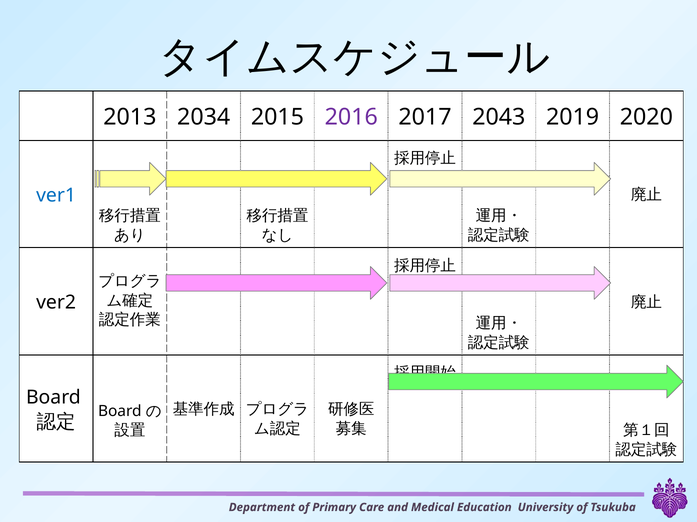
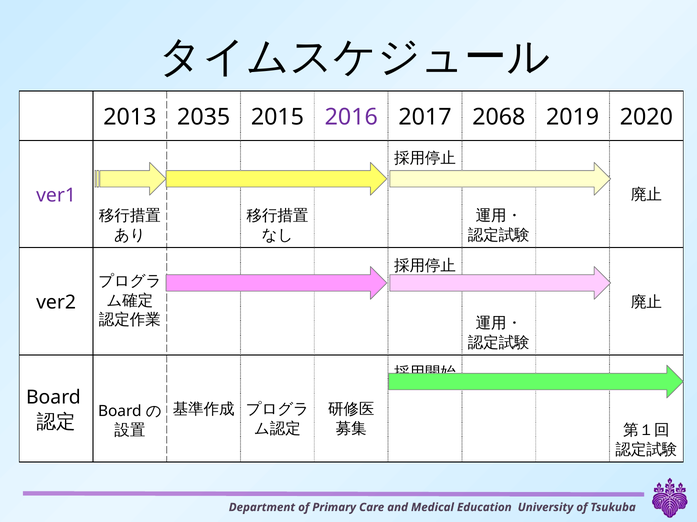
2034: 2034 -> 2035 (204, 117)
2043: 2043 -> 2068 (499, 117)
ver1 colour: blue -> purple (56, 195)
